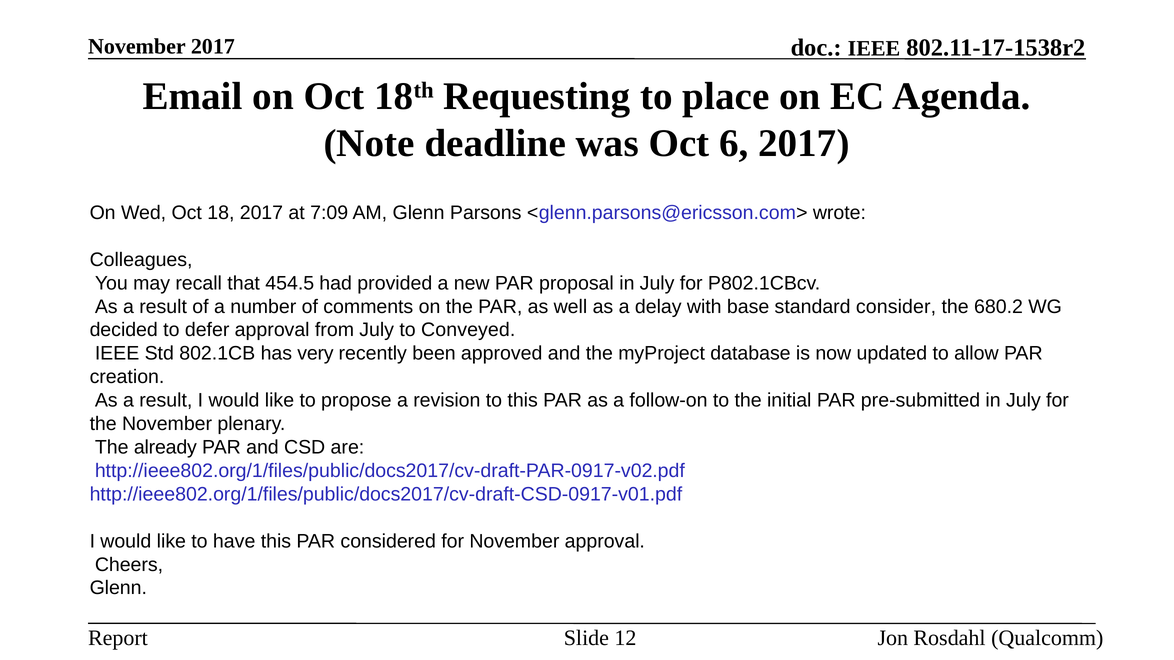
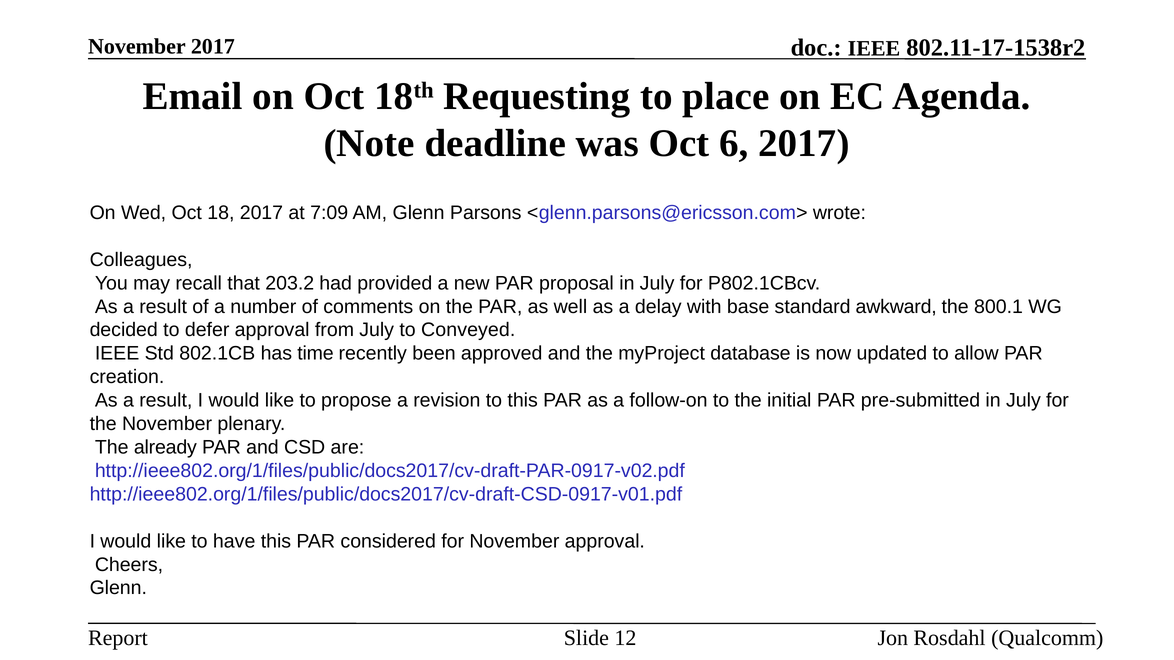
454.5: 454.5 -> 203.2 (290, 283)
consider: consider -> awkward (896, 307)
680.2: 680.2 -> 800.1 (999, 307)
very: very -> time (315, 354)
